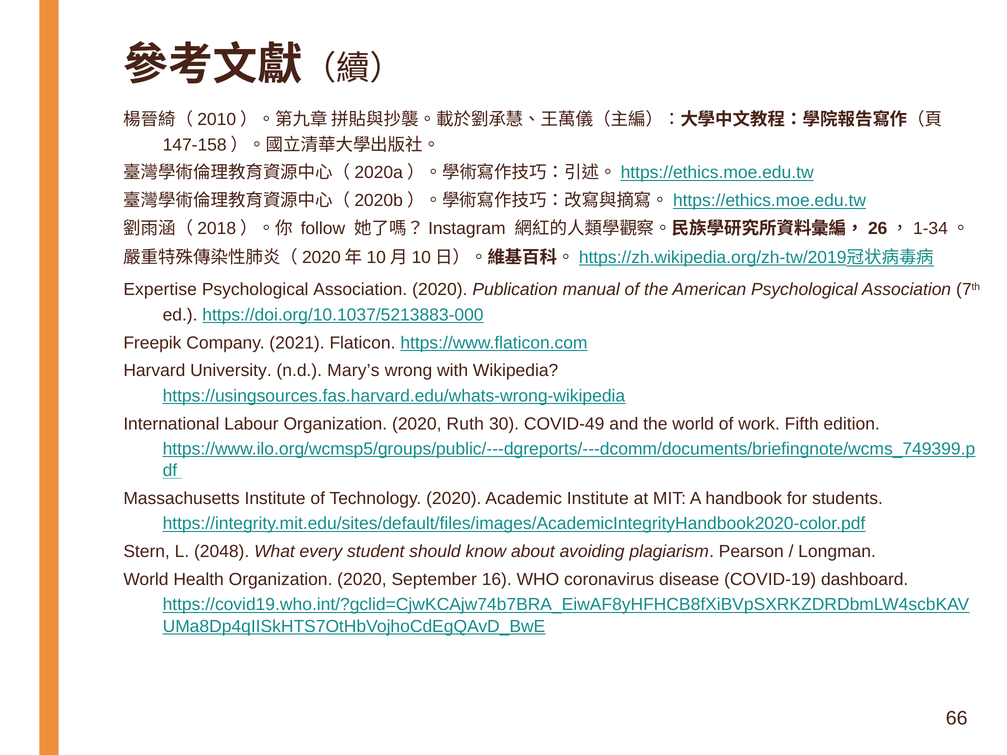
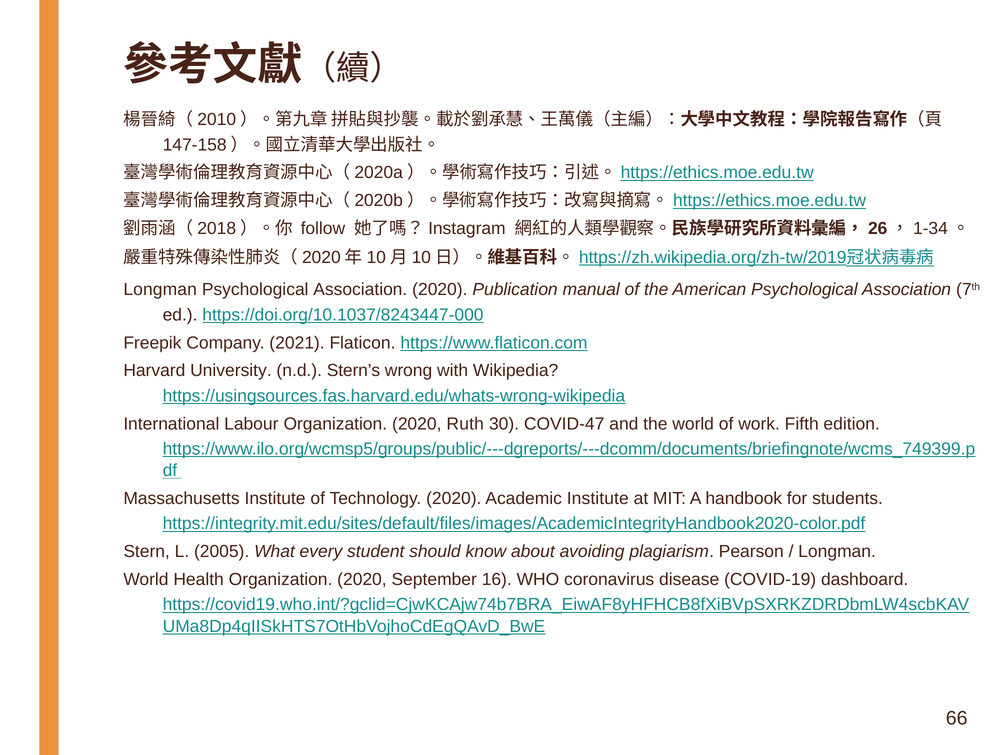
Expertise: Expertise -> Longman (160, 290)
https://doi.org/10.1037/5213883-000: https://doi.org/10.1037/5213883-000 -> https://doi.org/10.1037/8243447-000 (343, 315)
Mary’s: Mary’s -> Stern’s (354, 371)
COVID-49: COVID-49 -> COVID-47 (564, 424)
2048: 2048 -> 2005 (222, 552)
